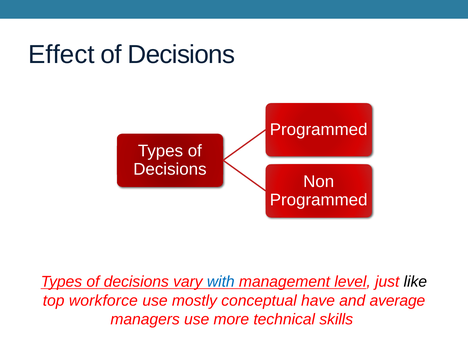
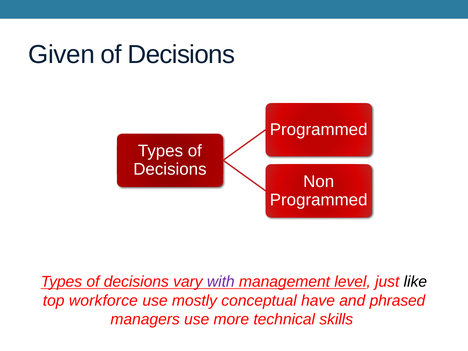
Effect: Effect -> Given (62, 54)
with colour: blue -> purple (221, 282)
average: average -> phrased (397, 301)
